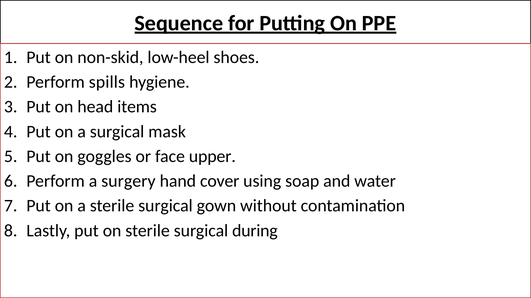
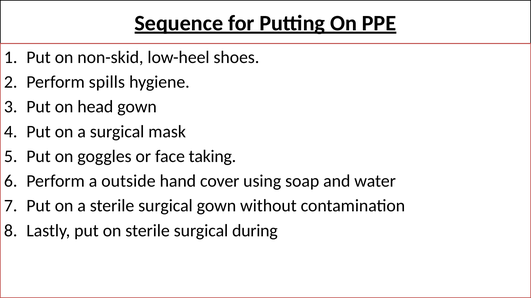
head items: items -> gown (137, 107)
upper: upper -> taking (212, 157)
surgery: surgery -> outside (128, 181)
